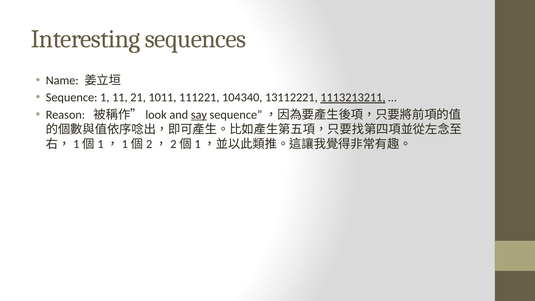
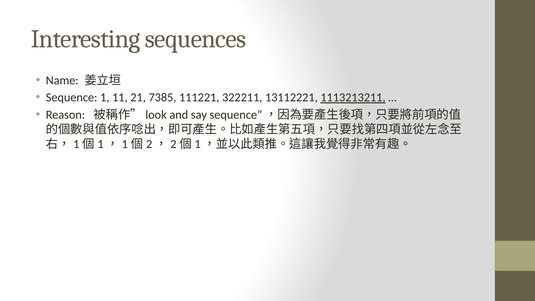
1011: 1011 -> 7385 (162, 98)
104340: 104340 -> 322211 (242, 98)
say underline: present -> none (199, 115)
